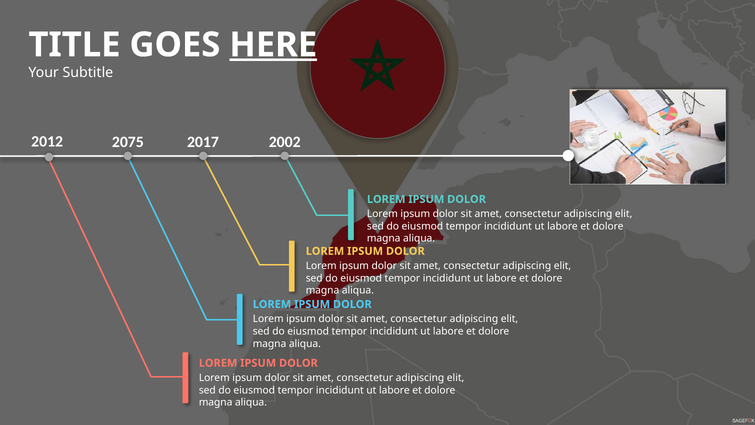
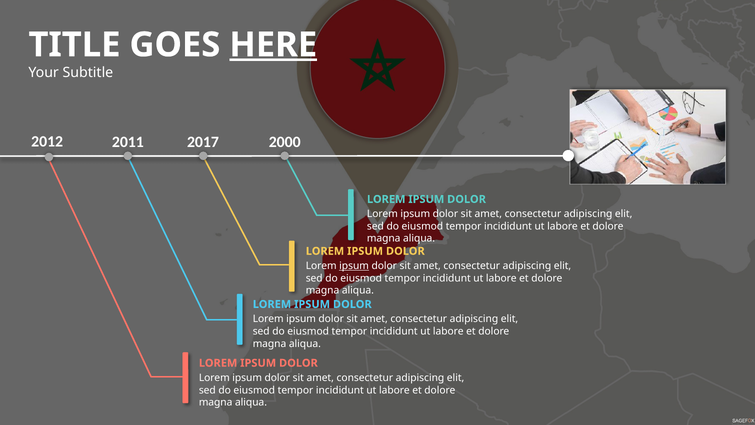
2075: 2075 -> 2011 (128, 142)
2002: 2002 -> 2000 (285, 142)
ipsum underline: none -> present (354, 266)
